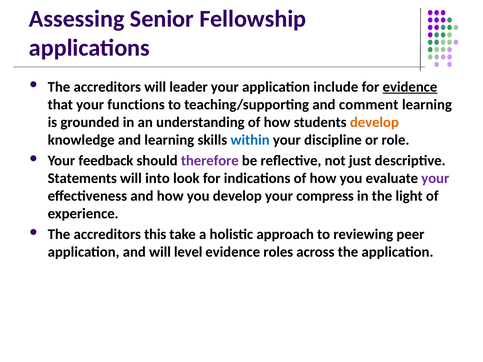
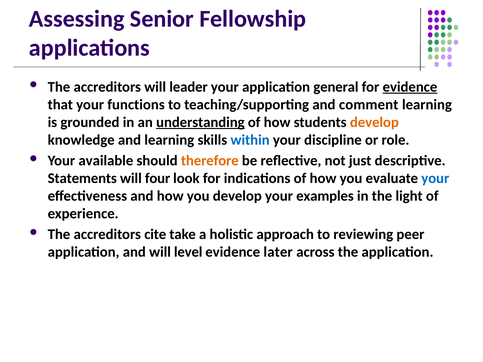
include: include -> general (336, 87)
understanding underline: none -> present (200, 122)
feedback: feedback -> available (106, 161)
therefore colour: purple -> orange (210, 161)
into: into -> four (158, 178)
your colour: purple -> blue (435, 178)
compress: compress -> examples (325, 196)
this: this -> cite (155, 234)
roles: roles -> later (278, 252)
